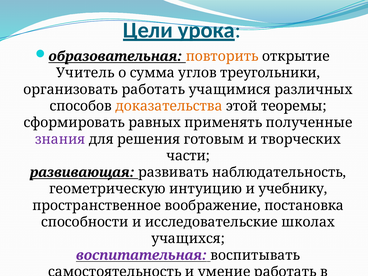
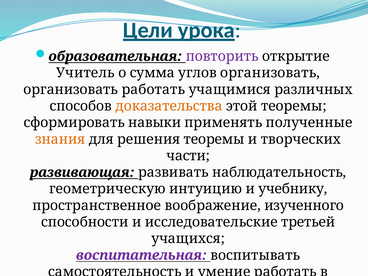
повторить colour: orange -> purple (222, 56)
углов треугольники: треугольники -> организовать (270, 73)
равных: равных -> навыки (155, 123)
знания colour: purple -> orange (60, 139)
решения готовым: готовым -> теоремы (214, 139)
постановка: постановка -> изученного (304, 205)
школах: школах -> третьей (308, 222)
